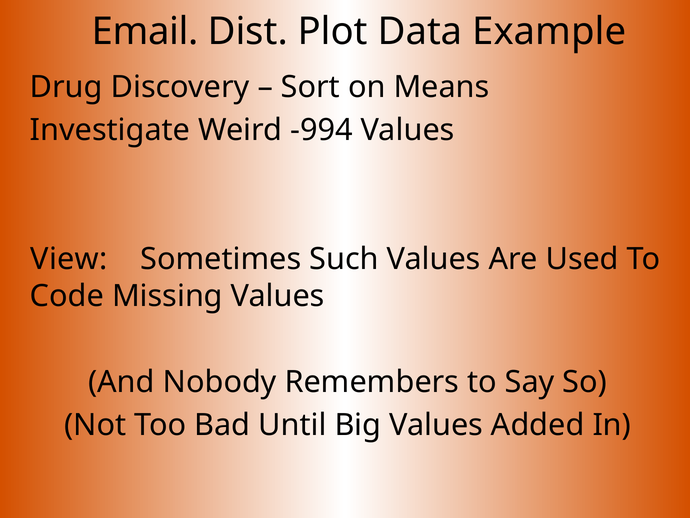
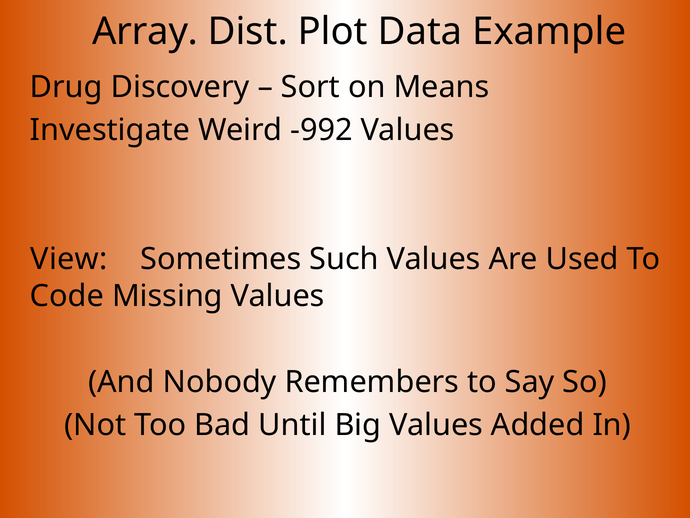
Email: Email -> Array (145, 31)
-994: -994 -> -992 (321, 130)
